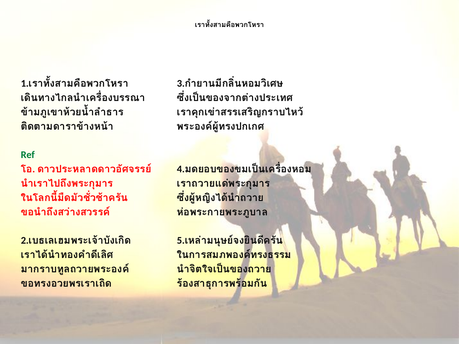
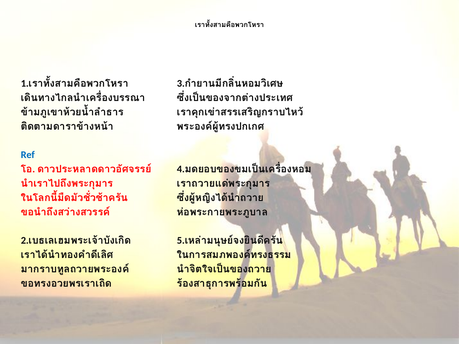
Ref colour: green -> blue (28, 155)
